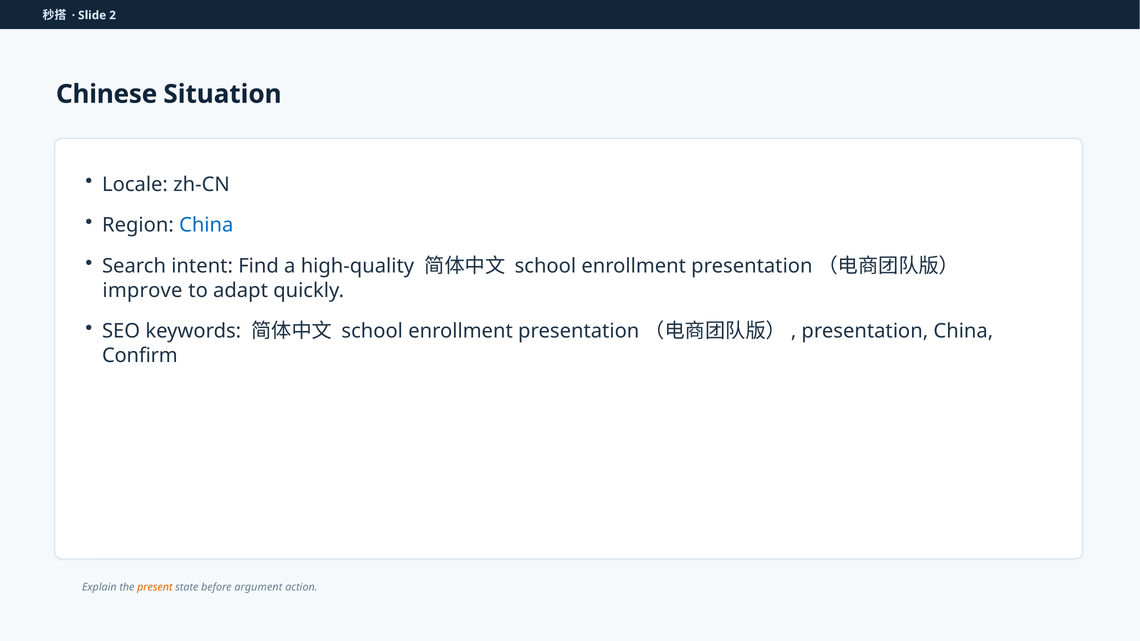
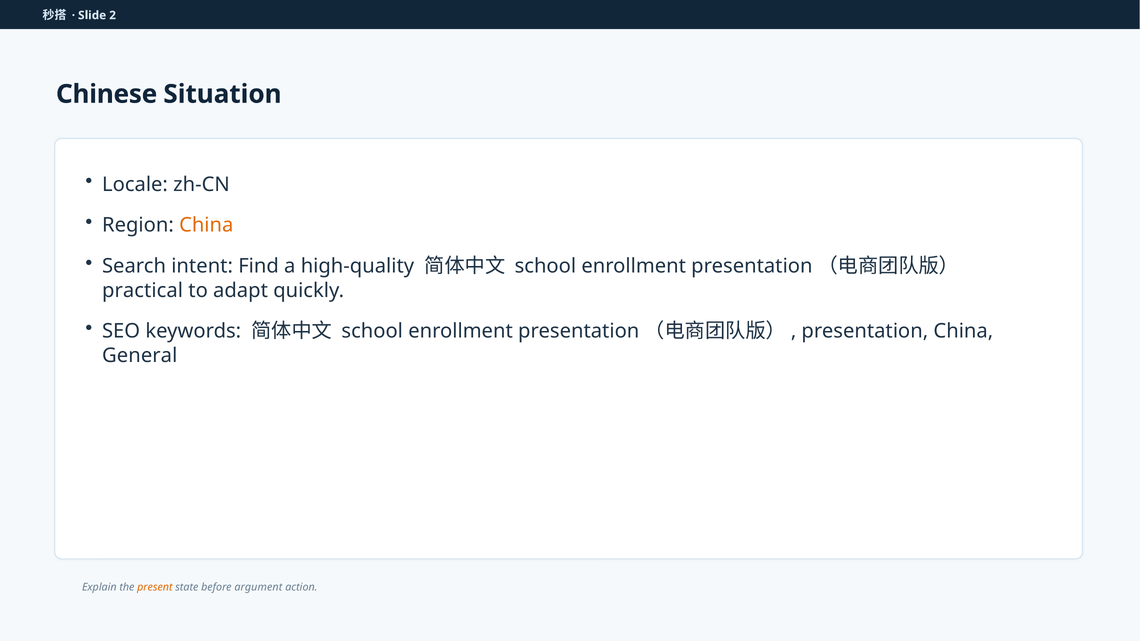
China colour: blue -> orange (206, 225)
improve: improve -> practical (143, 290)
Confirm: Confirm -> General (140, 356)
